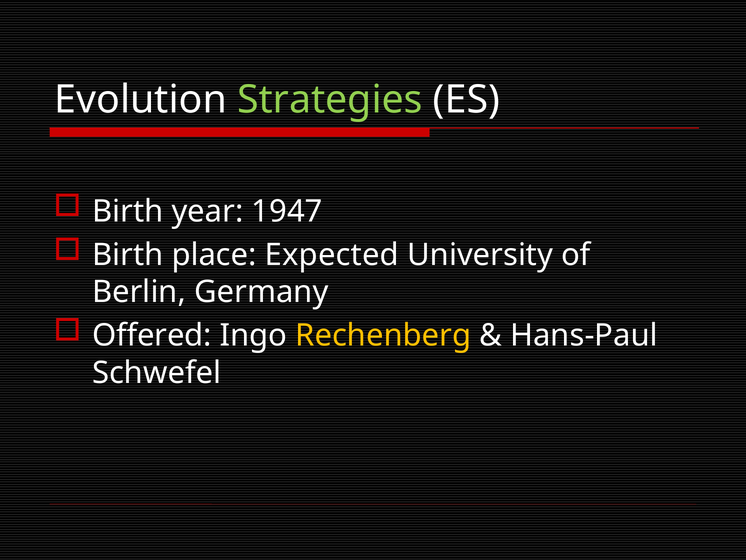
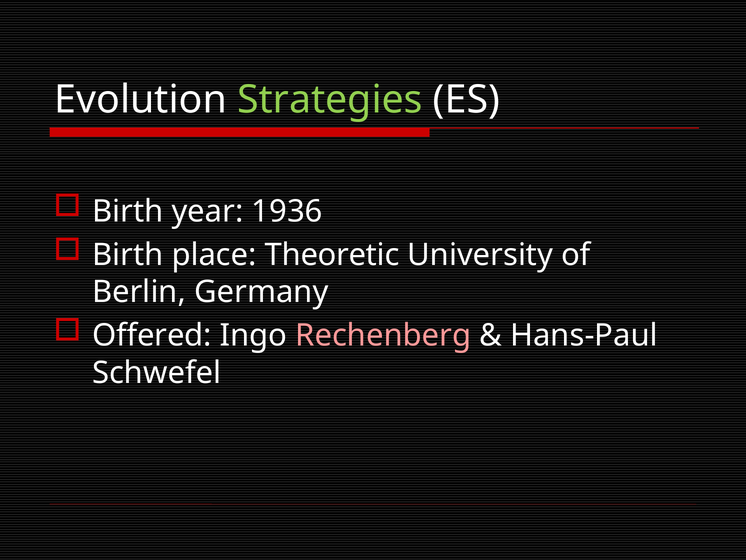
1947: 1947 -> 1936 (287, 211)
Expected: Expected -> Theoretic (332, 255)
Rechenberg colour: yellow -> pink (383, 335)
